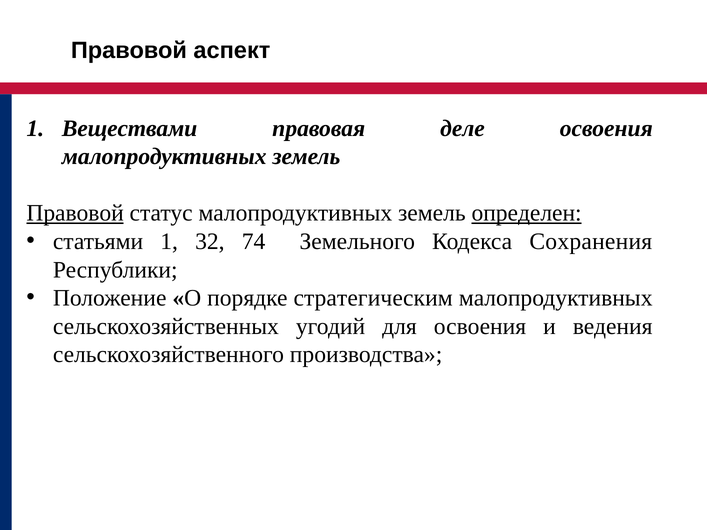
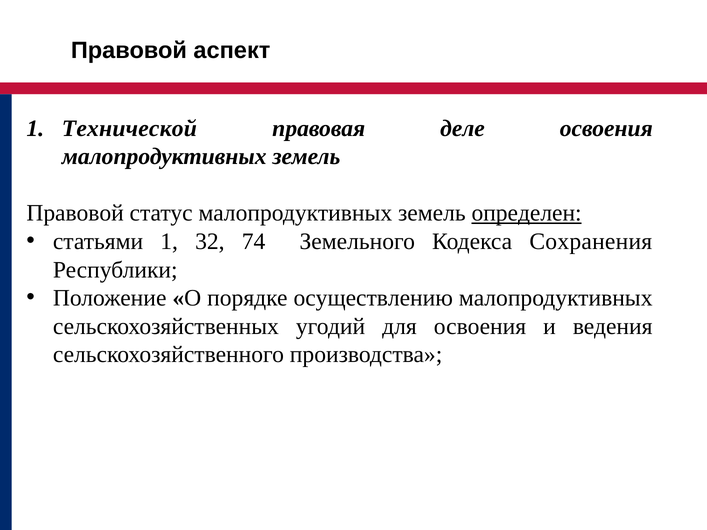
Веществами: Веществами -> Технической (129, 128)
Правовой underline: present -> none (75, 213)
стратегическим: стратегическим -> осуществлению (373, 298)
